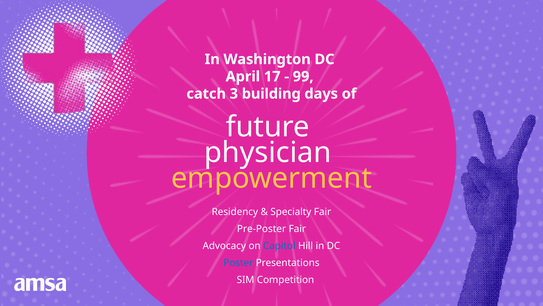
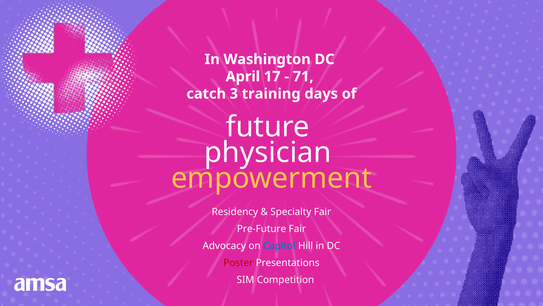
99: 99 -> 71 (303, 76)
building: building -> training (271, 94)
Pre-Poster: Pre-Poster -> Pre-Future (262, 228)
Poster colour: blue -> red (238, 262)
